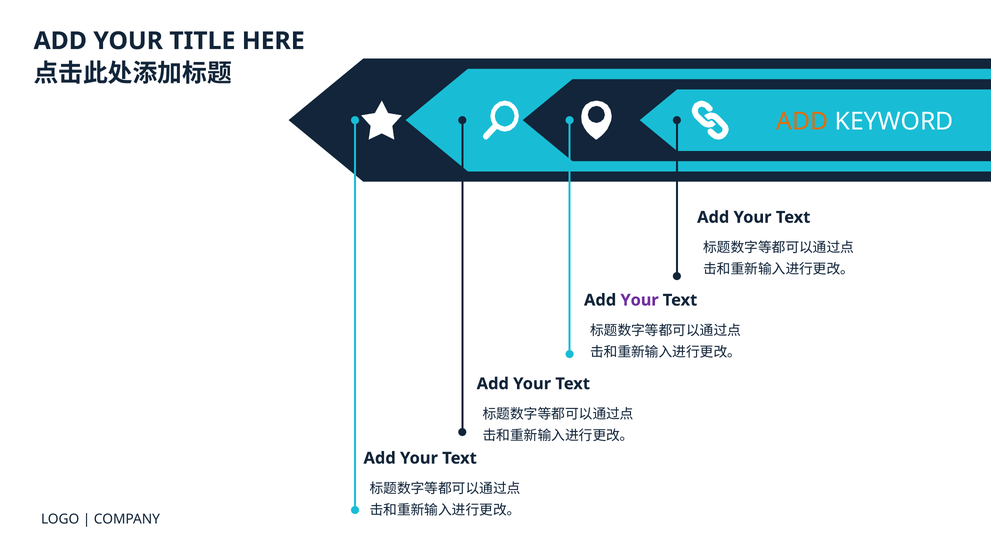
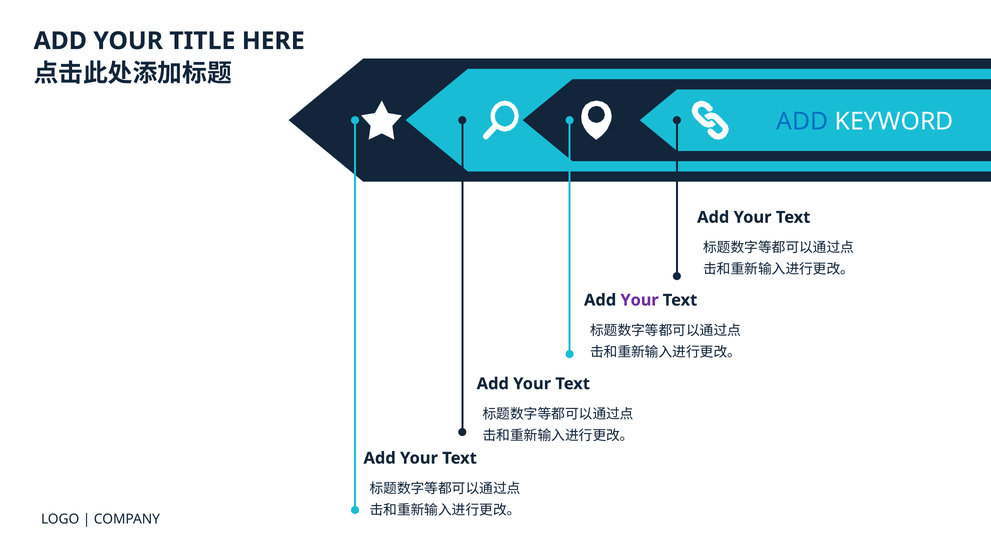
ADD colour: orange -> blue (802, 122)
